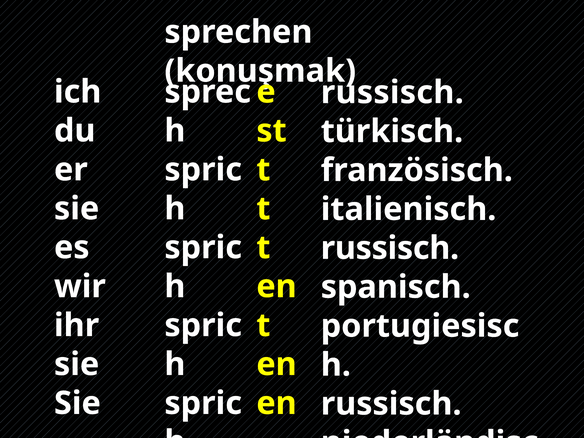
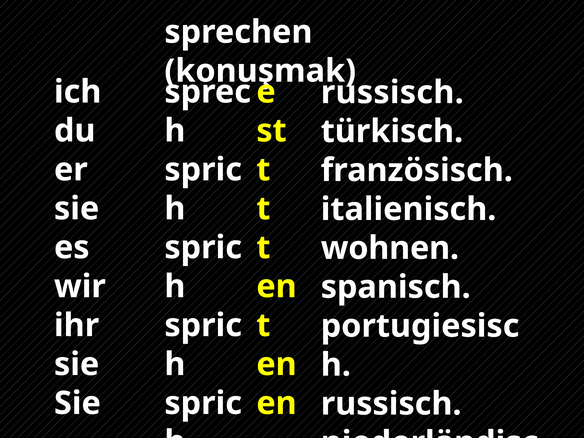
russisch: russisch -> wohnen (390, 248)
